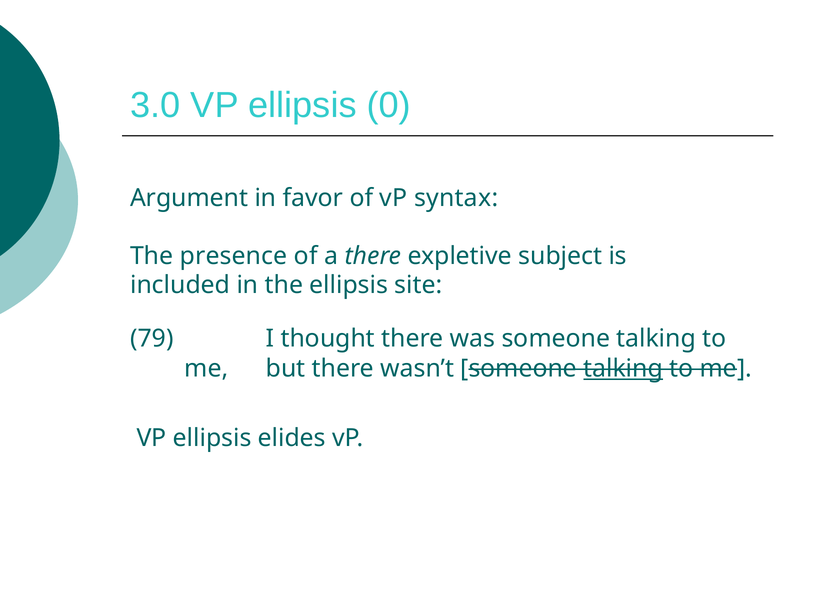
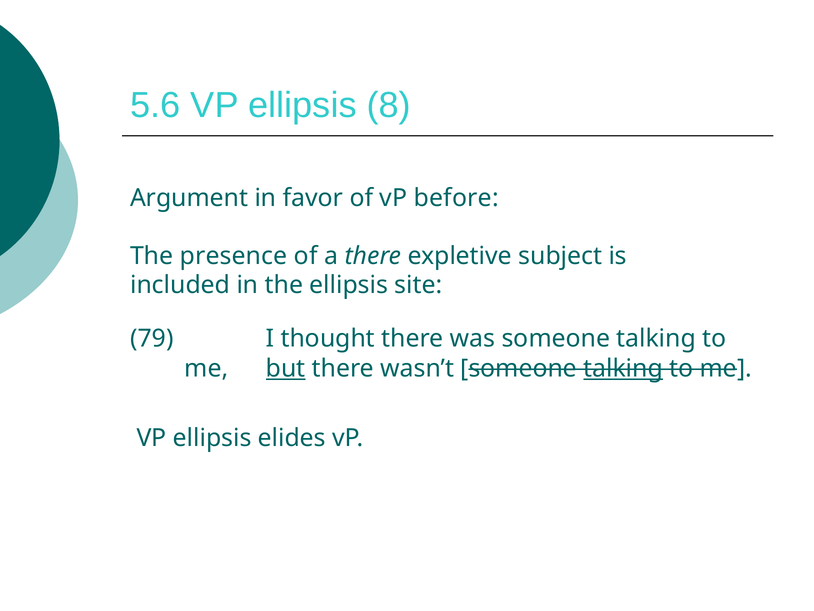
3.0: 3.0 -> 5.6 (155, 105)
0: 0 -> 8 (389, 105)
syntax: syntax -> before (456, 198)
but underline: none -> present (286, 368)
